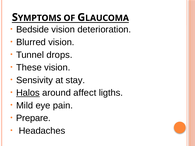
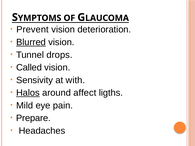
Bedside: Bedside -> Prevent (32, 30)
Blurred underline: none -> present (31, 42)
These: These -> Called (29, 68)
stay: stay -> with (75, 80)
